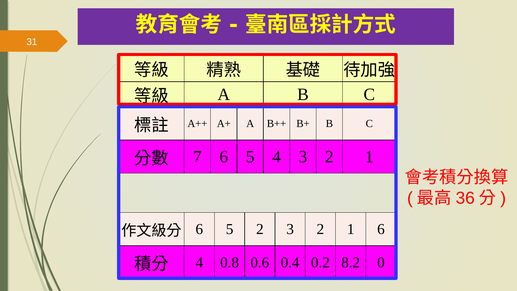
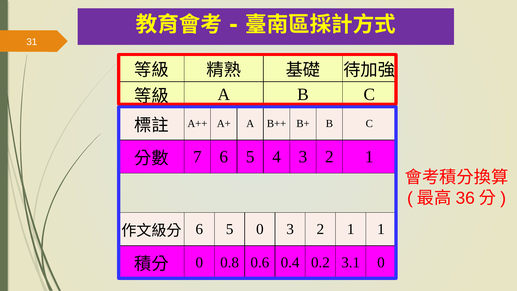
5 2: 2 -> 0 (260, 229)
1 6: 6 -> 1 (381, 229)
4: 4 -> 0 (199, 262)
8.2: 8.2 -> 3.1 (351, 262)
